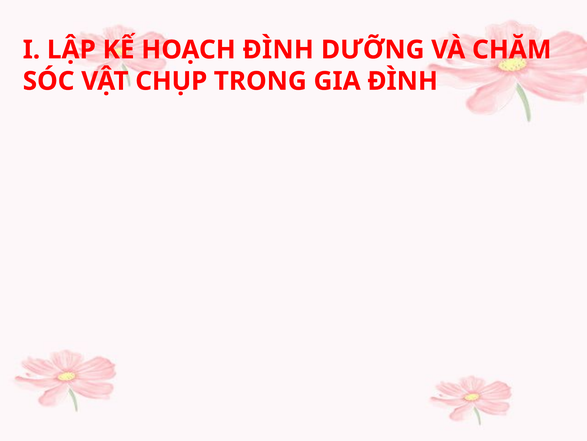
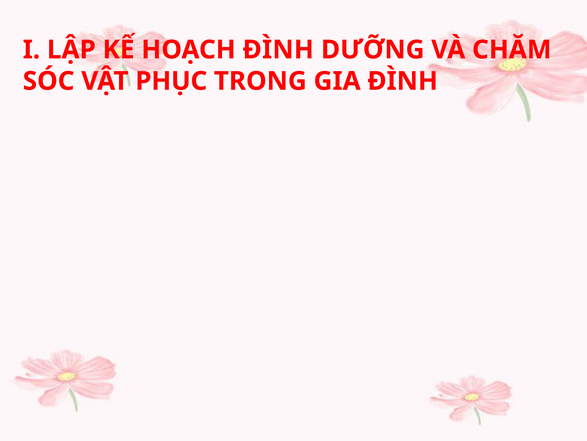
CHỤP: CHỤP -> PHỤC (171, 81)
